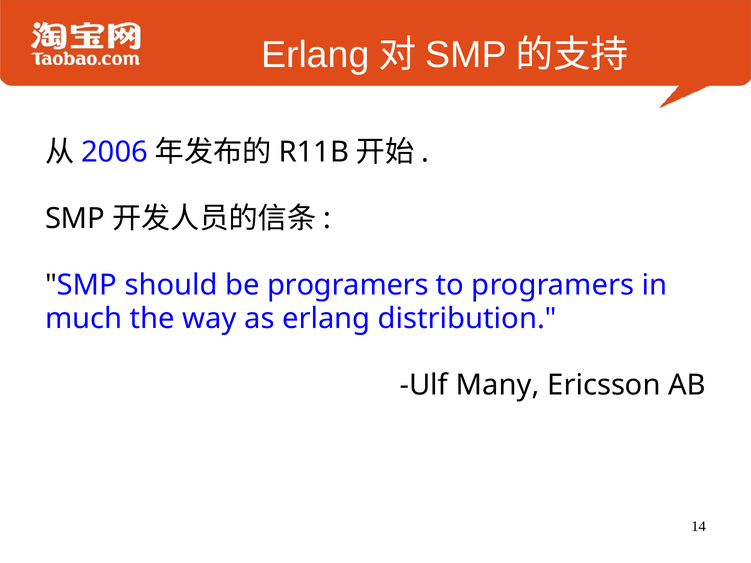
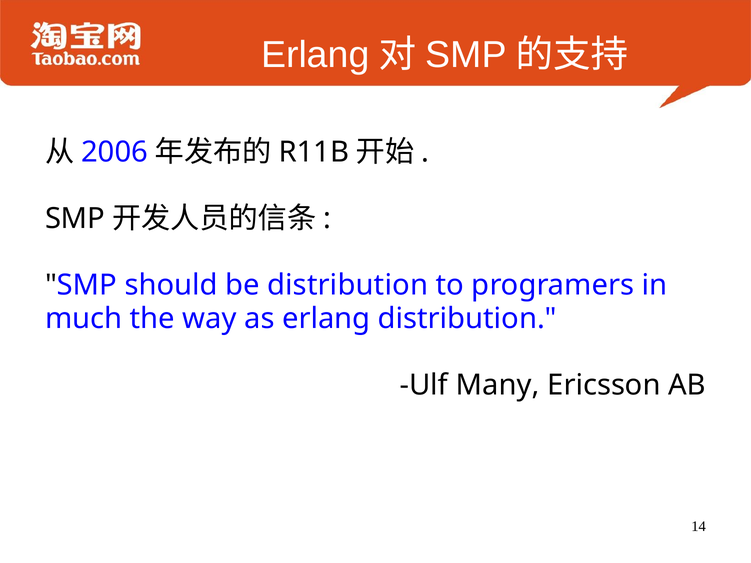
be programers: programers -> distribution (348, 285)
